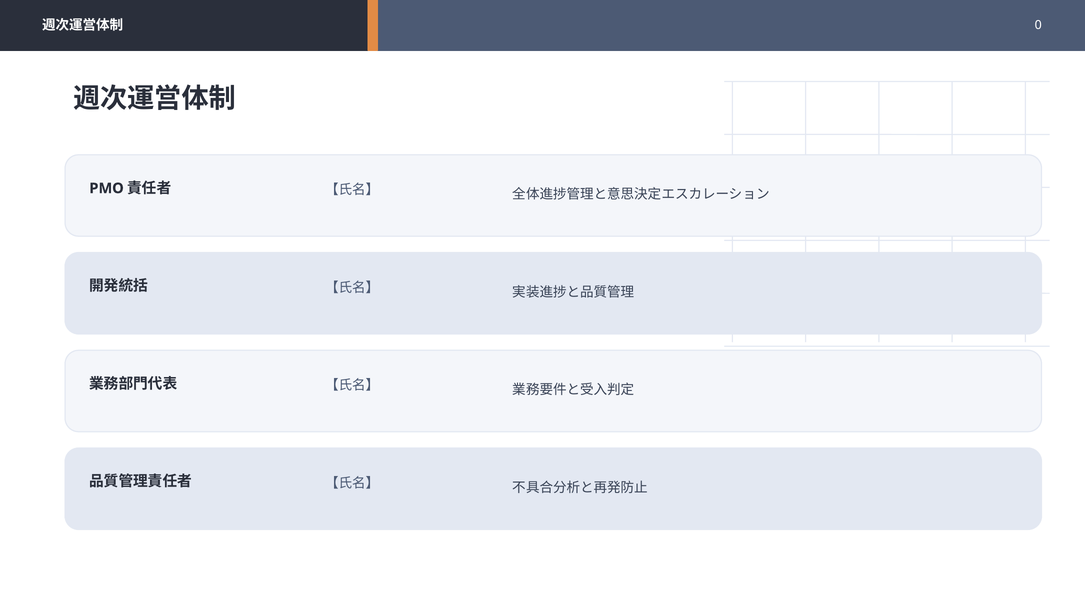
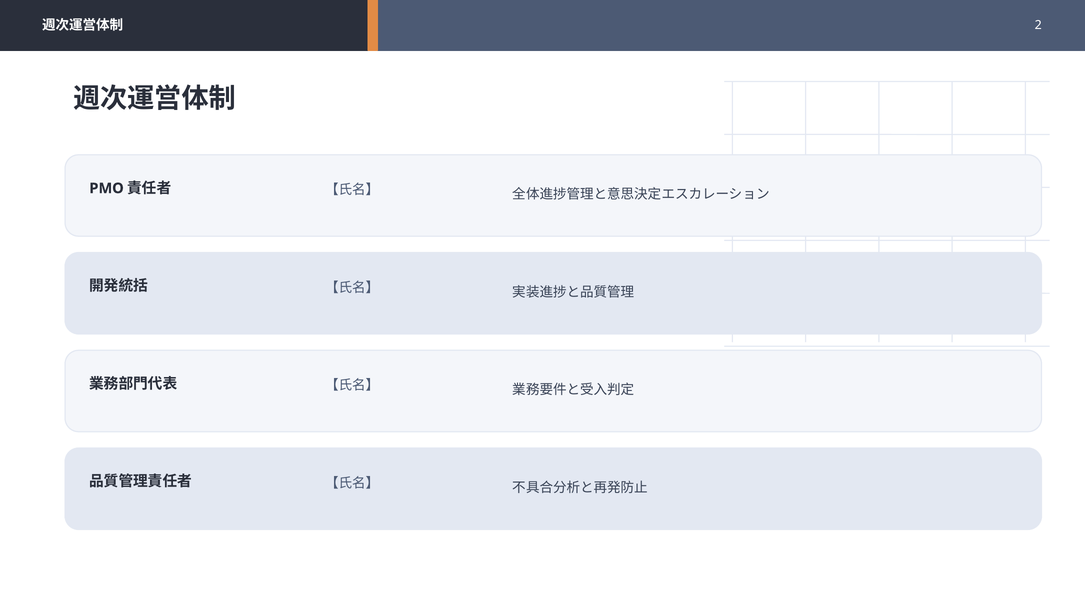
0: 0 -> 2 (1038, 25)
